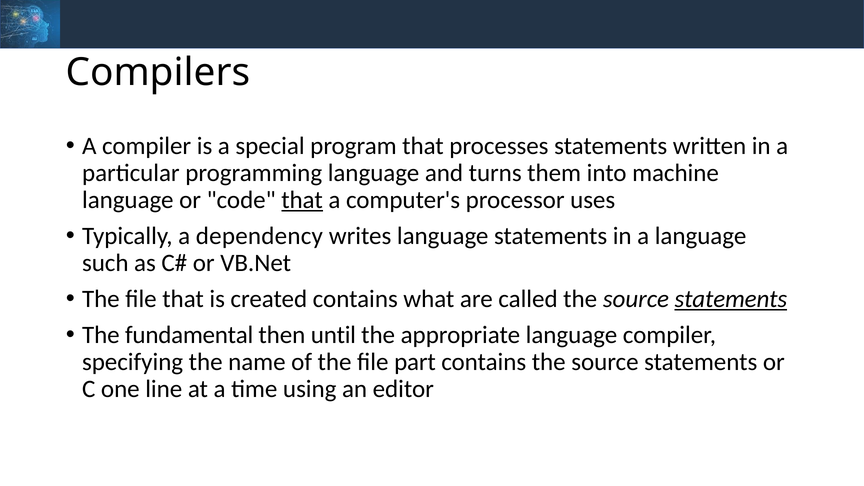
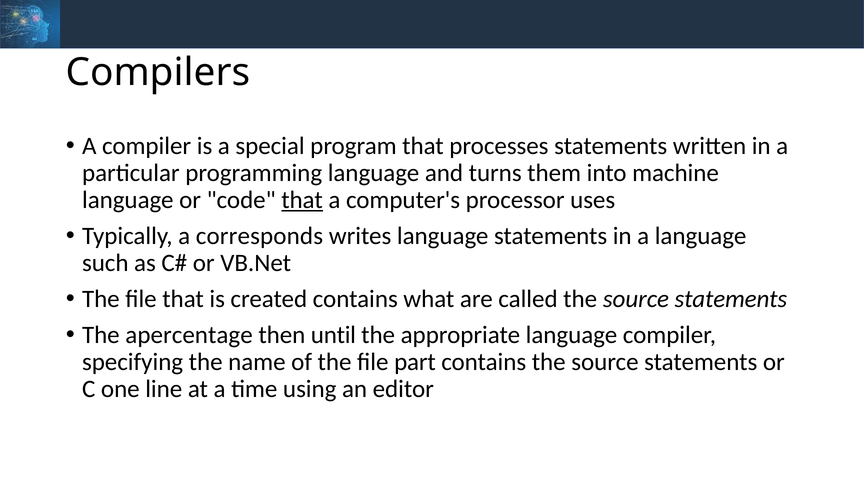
dependency: dependency -> corresponds (259, 236)
statements underline: present -> none (731, 299)
fundamental: fundamental -> apercentage (189, 335)
